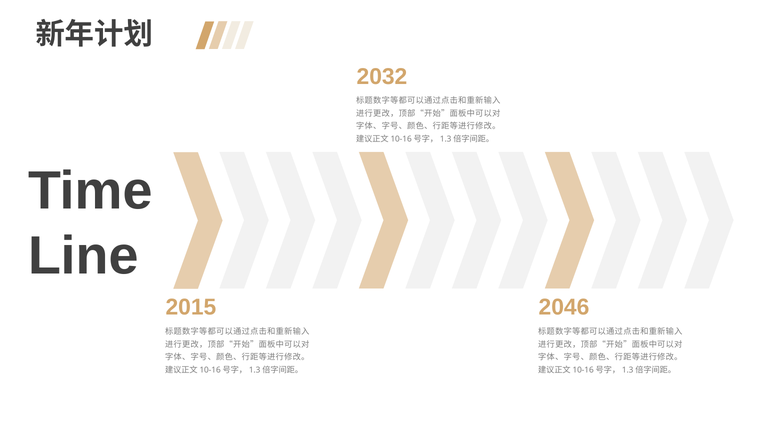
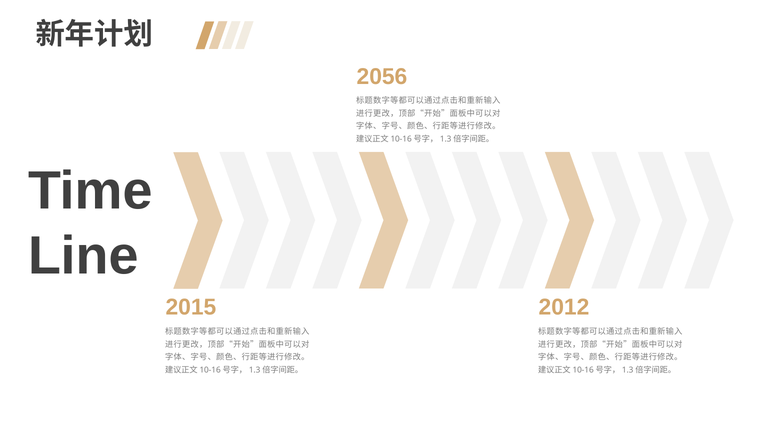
2032: 2032 -> 2056 (382, 76)
2046: 2046 -> 2012 (564, 307)
